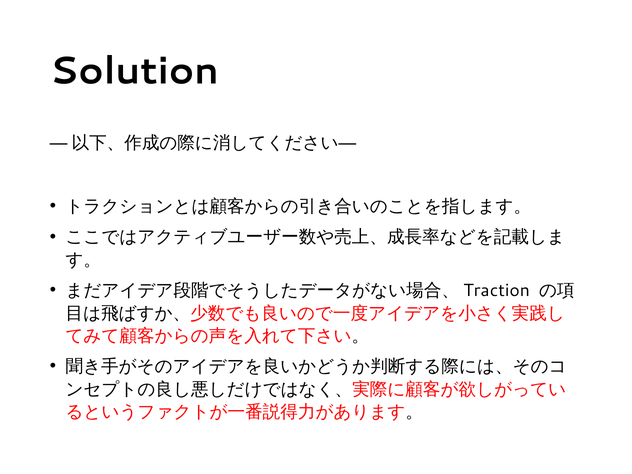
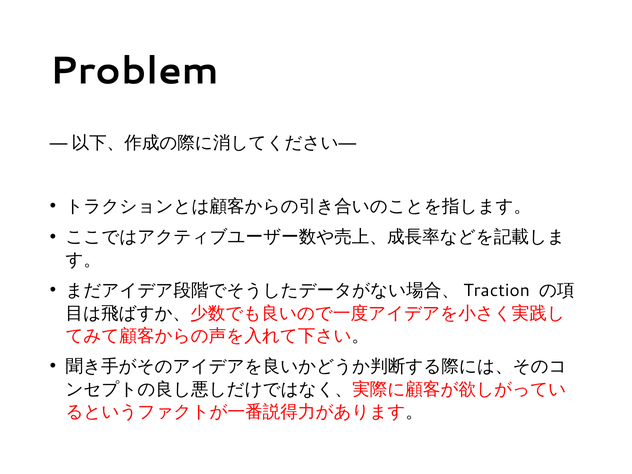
Solution: Solution -> Problem (134, 71)
